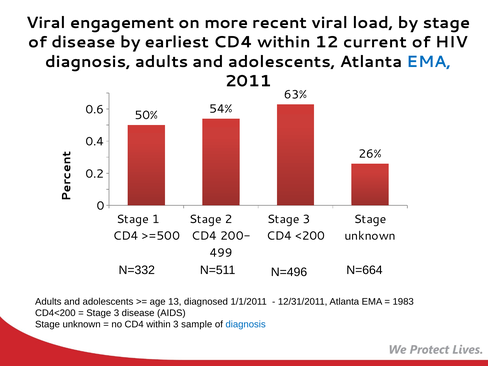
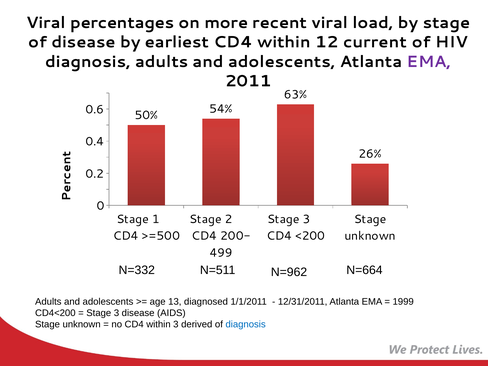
engagement: engagement -> percentages (122, 23)
EMA colour: blue -> purple (429, 62)
N=496: N=496 -> N=962 (289, 272)
1983: 1983 -> 1999 (403, 302)
sample: sample -> derived (197, 324)
